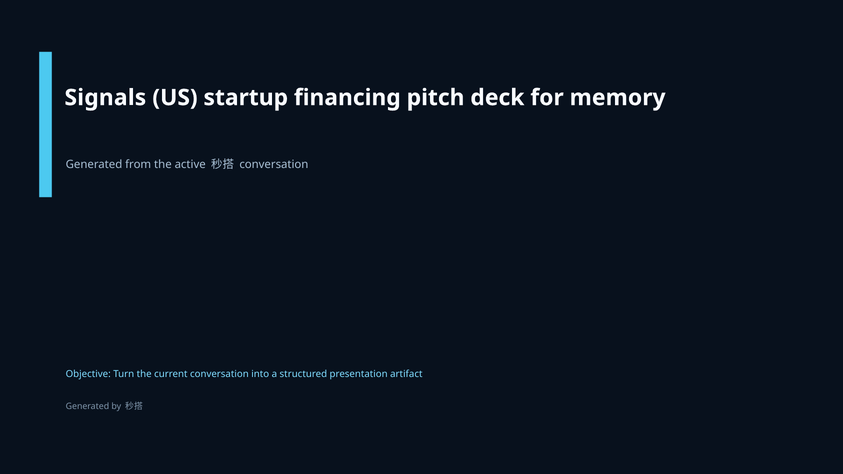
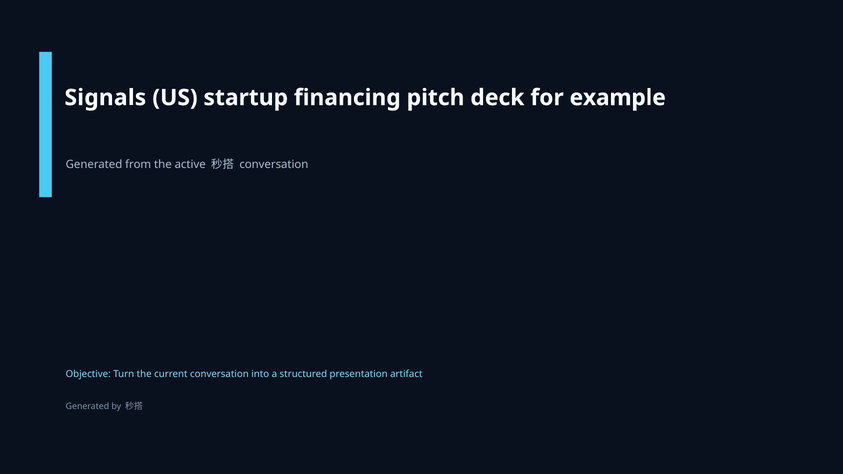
memory: memory -> example (618, 98)
